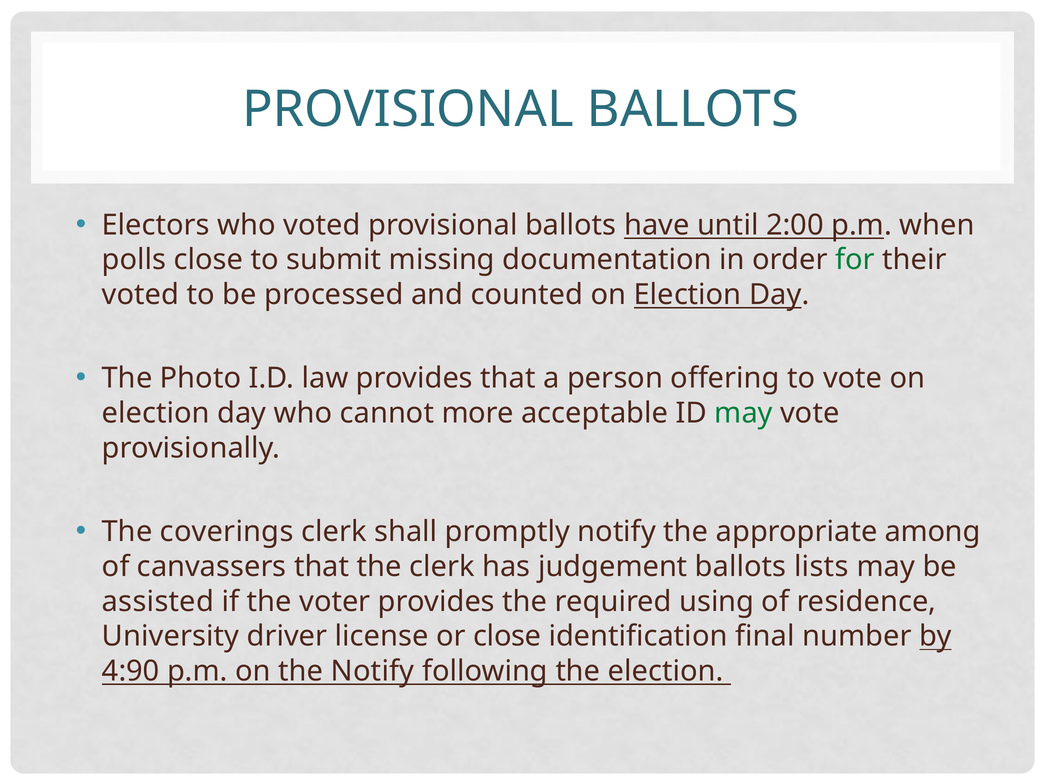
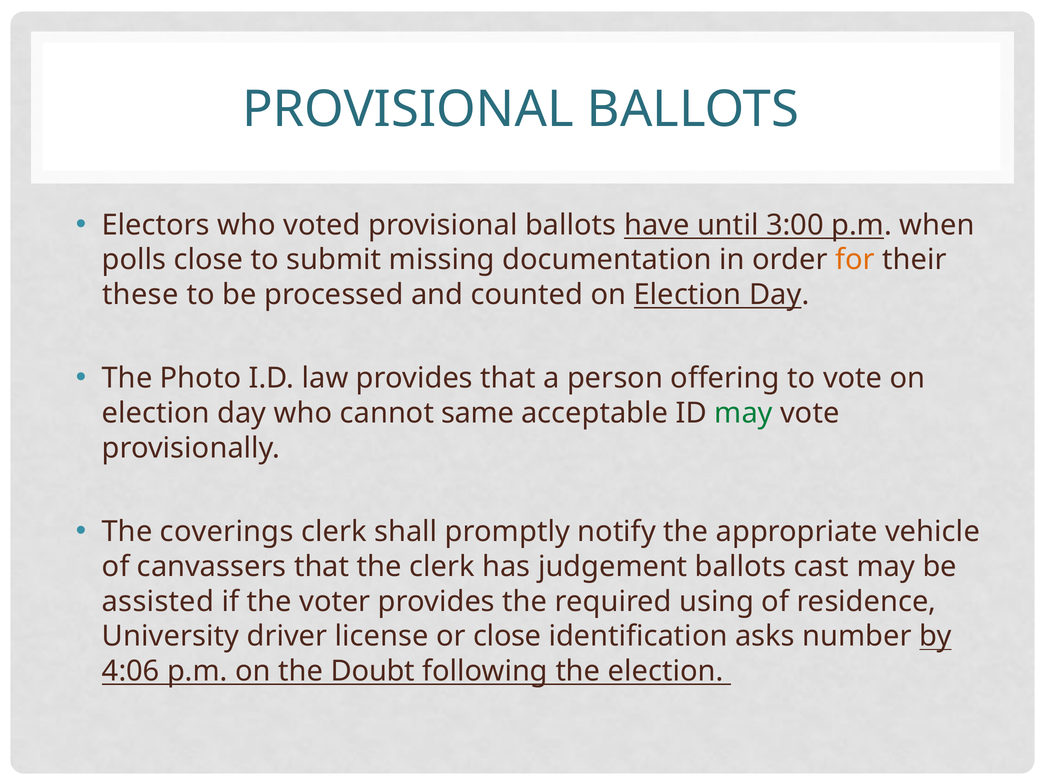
2:00: 2:00 -> 3:00 (795, 225)
for colour: green -> orange (855, 260)
voted: voted -> these (140, 295)
more: more -> same (478, 413)
among: among -> vehicle (932, 532)
lists: lists -> cast (821, 566)
final: final -> asks (765, 636)
4:90: 4:90 -> 4:06 (131, 671)
the Notify: Notify -> Doubt (373, 671)
